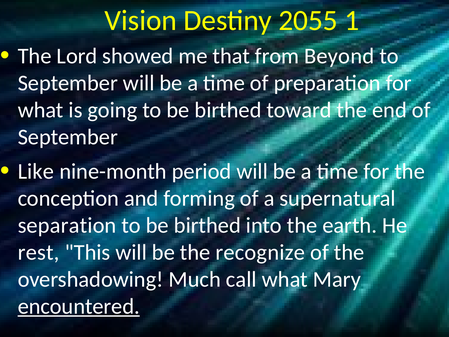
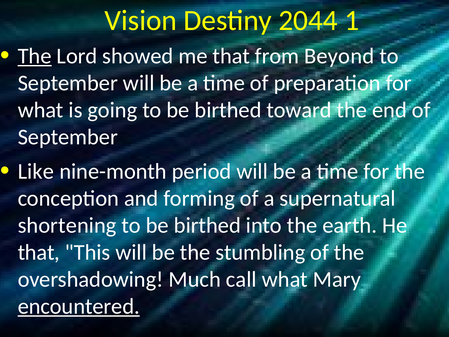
2055: 2055 -> 2044 (308, 20)
The underline: none -> present (35, 56)
separation: separation -> shortening (67, 225)
rest: rest -> that (39, 252)
recognize: recognize -> stumbling (260, 252)
